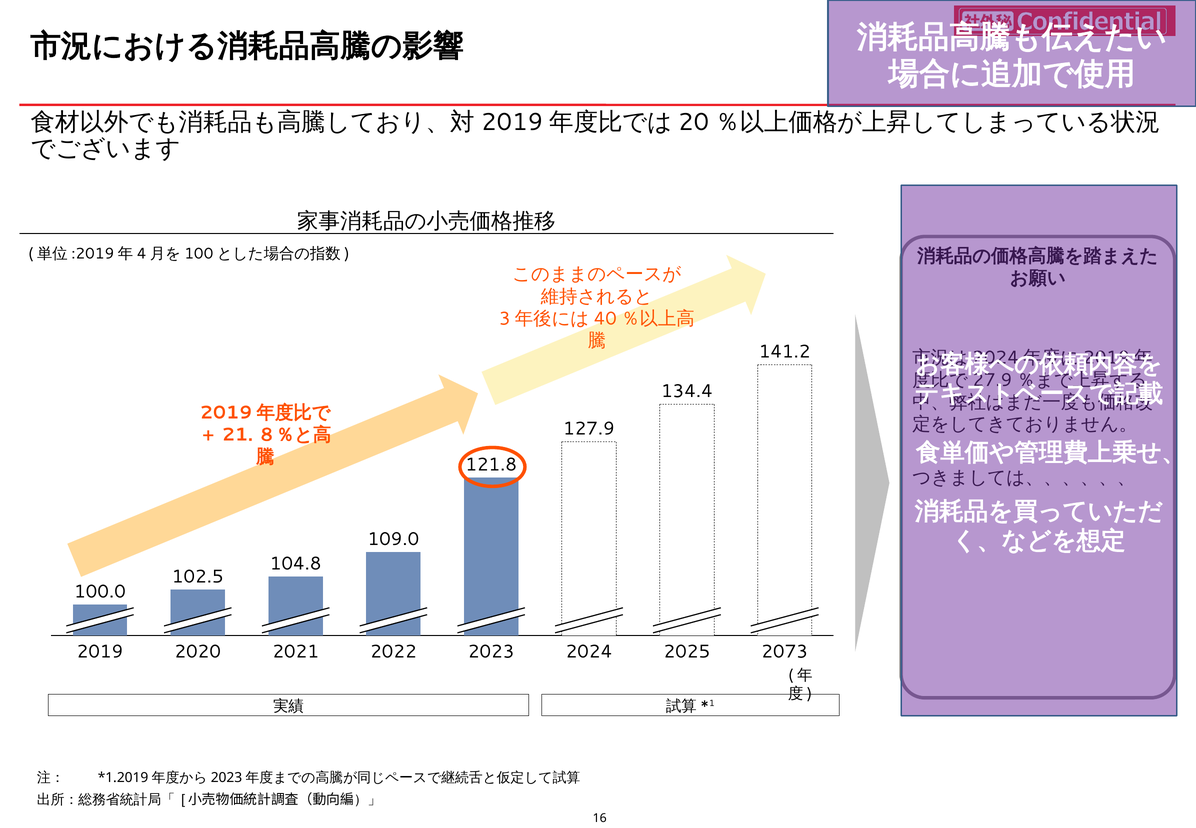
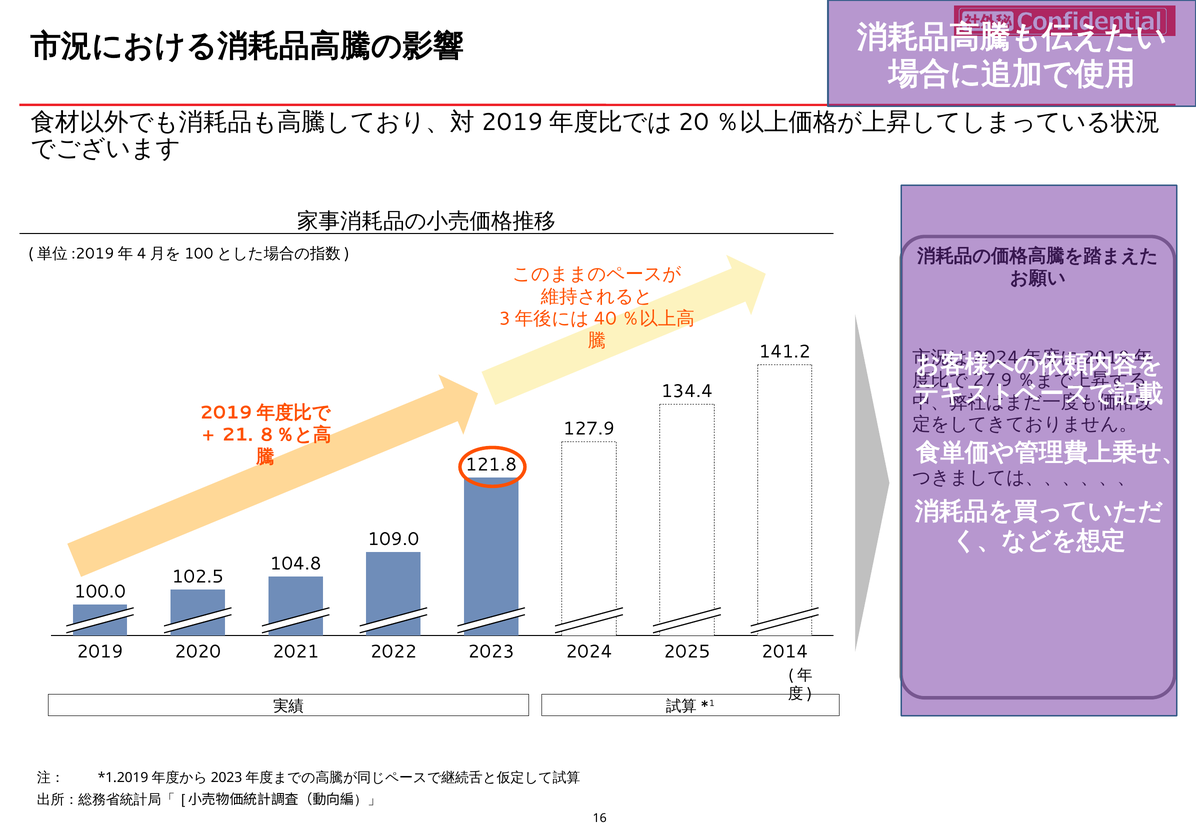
2073: 2073 -> 2014 (785, 652)
